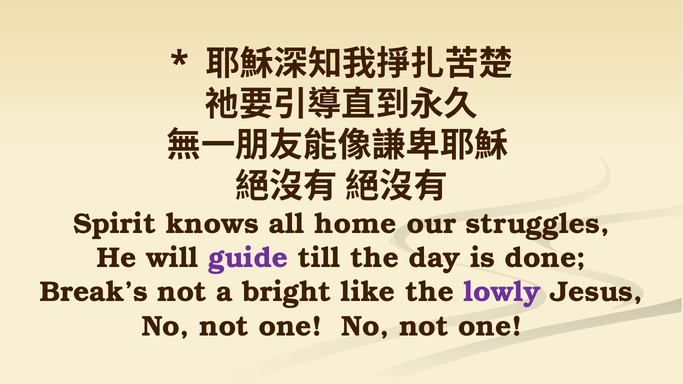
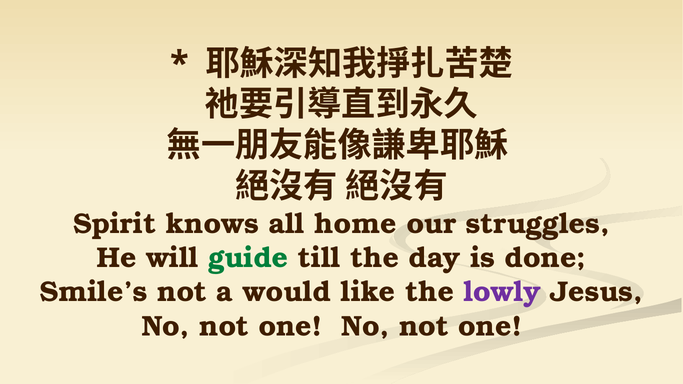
guide colour: purple -> green (248, 258)
Break’s: Break’s -> Smile’s (94, 292)
bright: bright -> would (287, 292)
